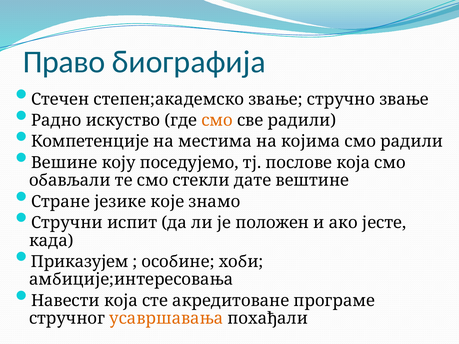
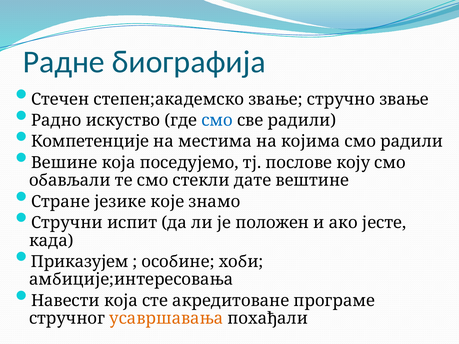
Право: Право -> Радне (64, 62)
смо colour: orange -> blue (217, 121)
Вешине коју: коју -> која (119, 163)
послове која: која -> коју (353, 163)
